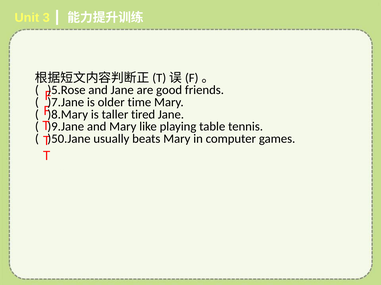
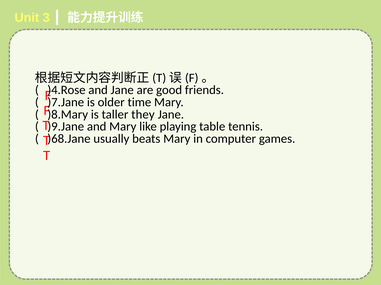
)5.Rose: )5.Rose -> )4.Rose (66, 90)
tired: tired -> they (143, 115)
)50.Jane: )50.Jane -> )68.Jane (69, 139)
